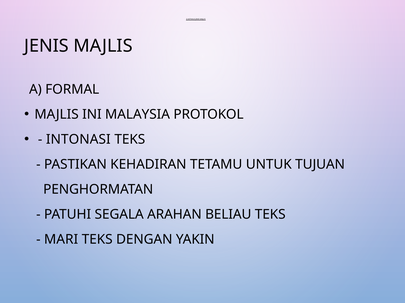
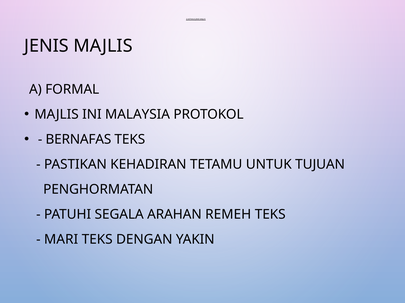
INTONASI: INTONASI -> BERNAFAS (78, 140)
BELIAU: BELIAU -> REMEH (228, 215)
